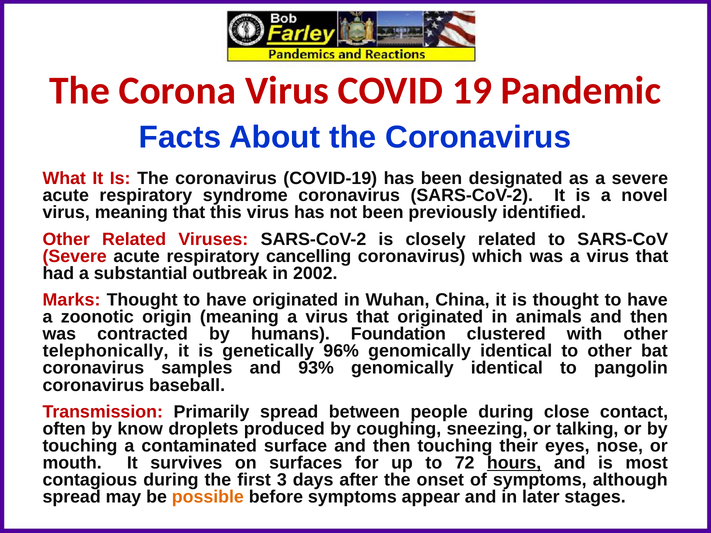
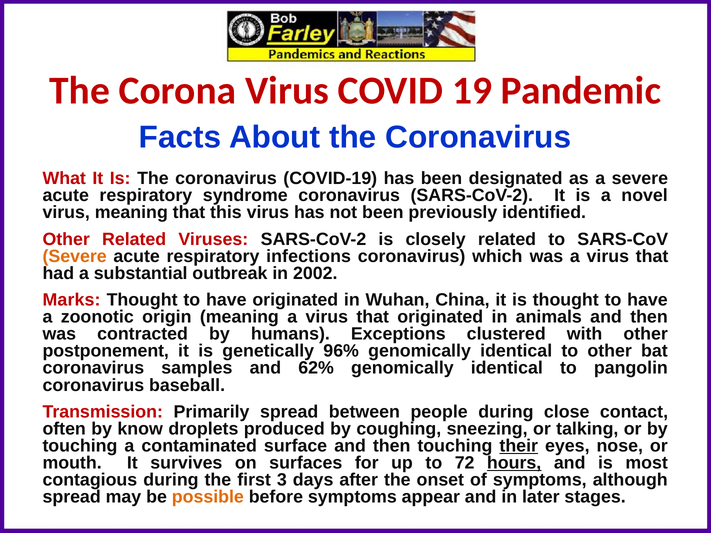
Severe colour: red -> orange (75, 256)
cancelling: cancelling -> infections (309, 256)
Foundation: Foundation -> Exceptions (398, 334)
telephonically: telephonically -> postponement (106, 351)
93%: 93% -> 62% (316, 368)
their underline: none -> present (519, 446)
